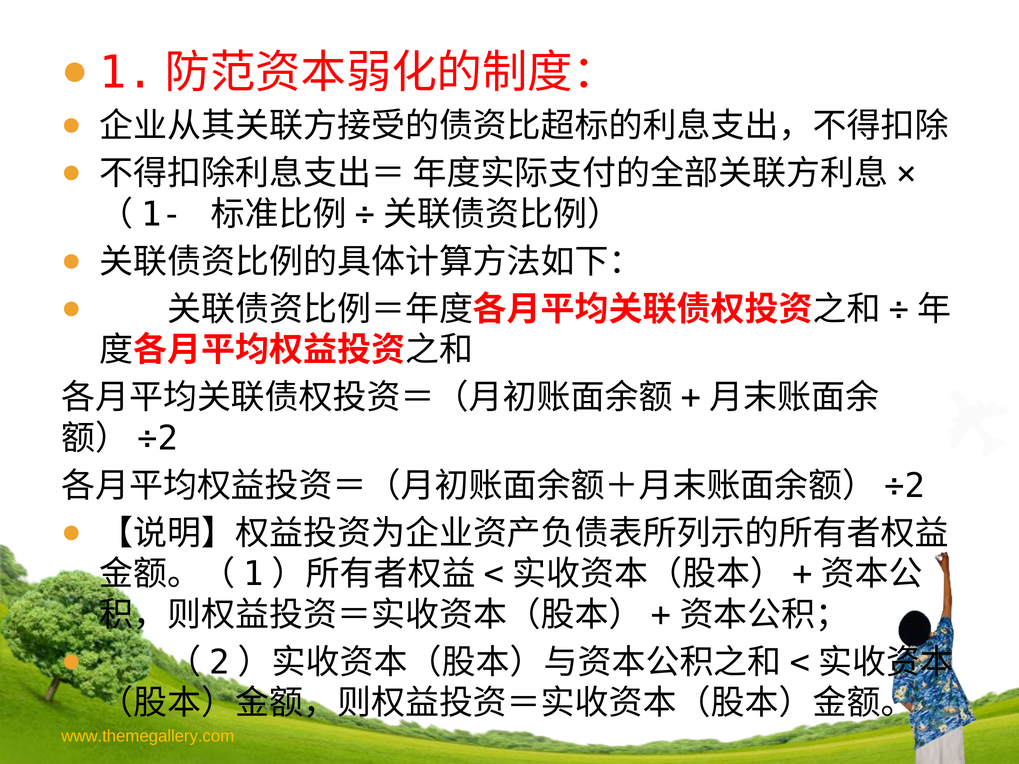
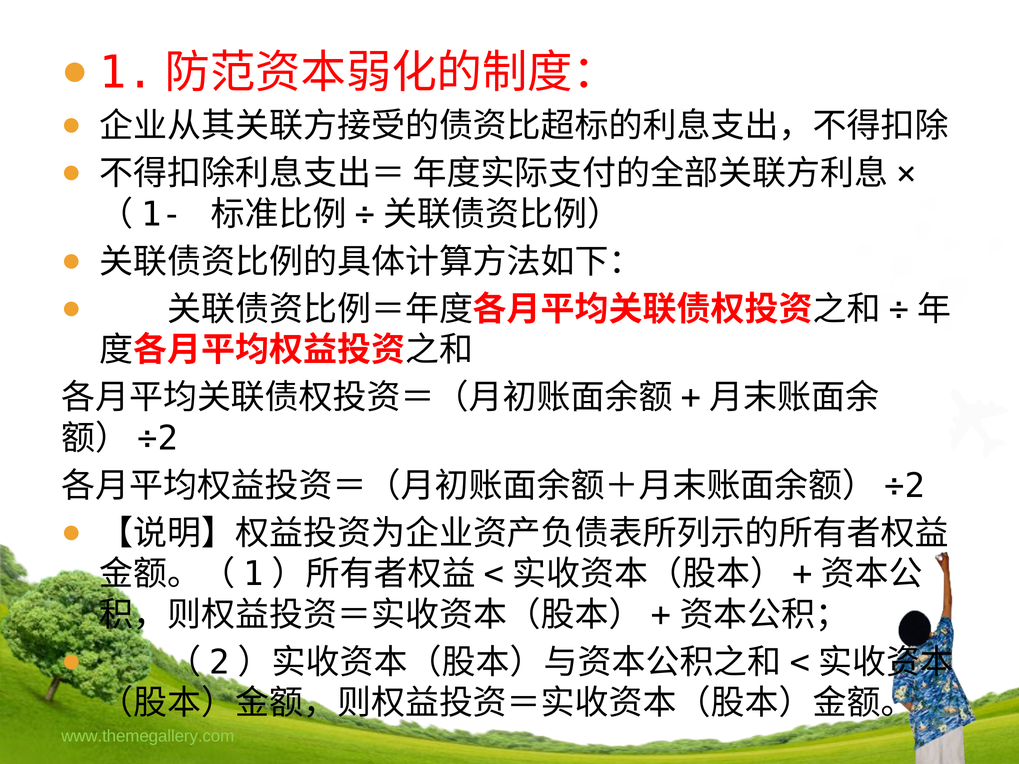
www.themegallery.com colour: yellow -> light green (148, 737)
